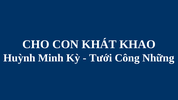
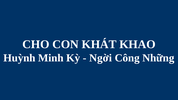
Tưới: Tưới -> Ngời (101, 58)
